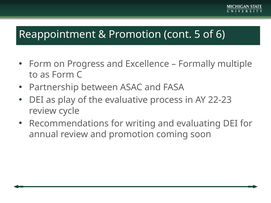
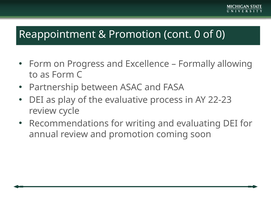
cont 5: 5 -> 0 (197, 34)
of 6: 6 -> 0 (220, 34)
multiple: multiple -> allowing (235, 64)
